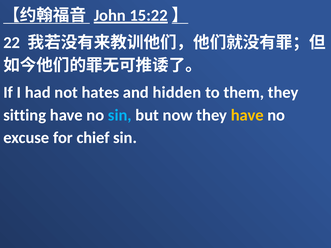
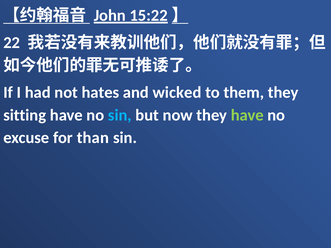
hidden: hidden -> wicked (177, 93)
have colour: yellow -> light green (247, 115)
chief: chief -> than (93, 138)
